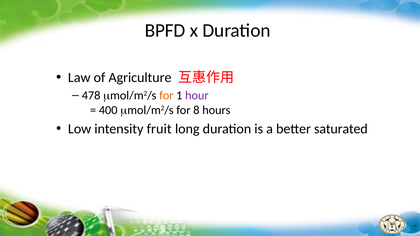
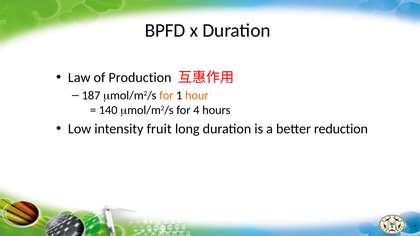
Agriculture: Agriculture -> Production (140, 78)
478: 478 -> 187 (91, 96)
hour colour: purple -> orange (197, 96)
400: 400 -> 140 (108, 110)
8: 8 -> 4 (196, 110)
saturated: saturated -> reduction (341, 129)
